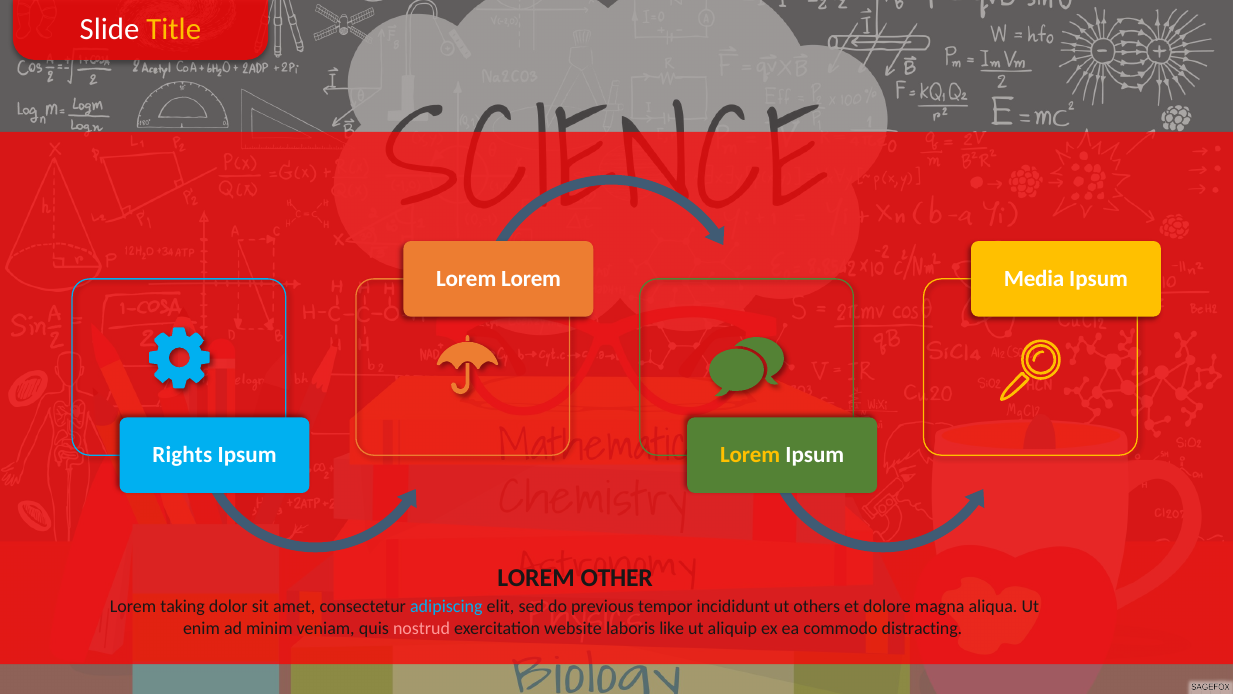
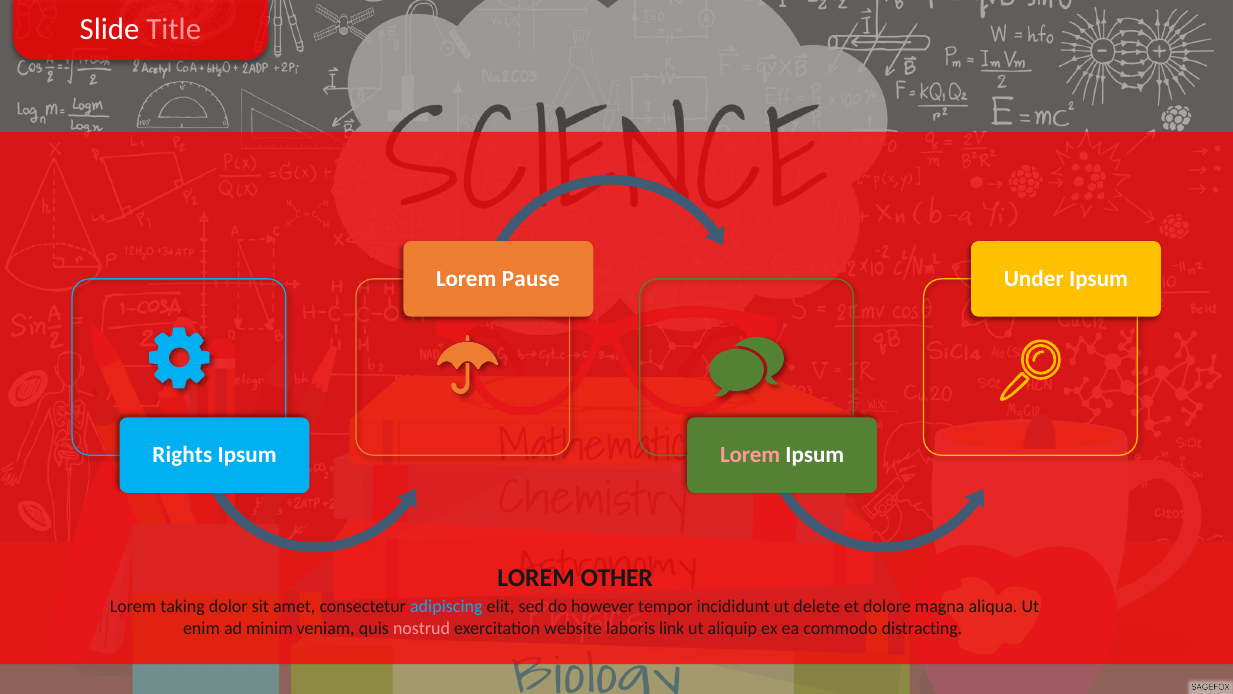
Title colour: yellow -> pink (174, 29)
Lorem: Lorem -> Pause (531, 279)
Media: Media -> Under (1034, 279)
Lorem colour: yellow -> pink (750, 455)
previous: previous -> however (603, 607)
others: others -> delete (817, 607)
like: like -> link (672, 628)
